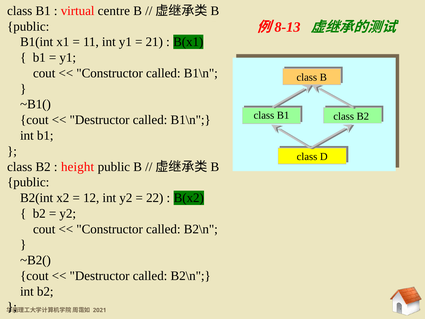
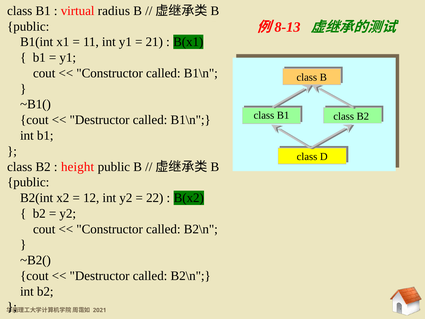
centre: centre -> radius (114, 11)
